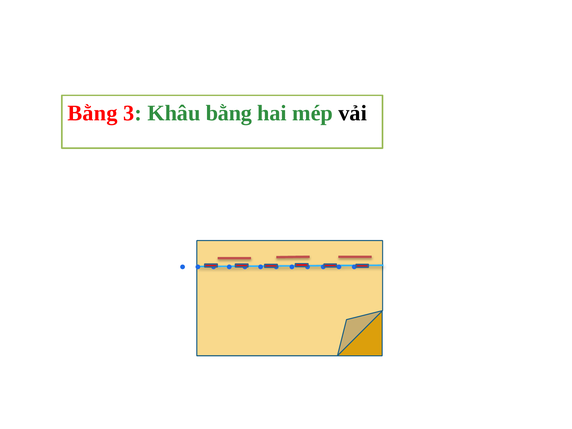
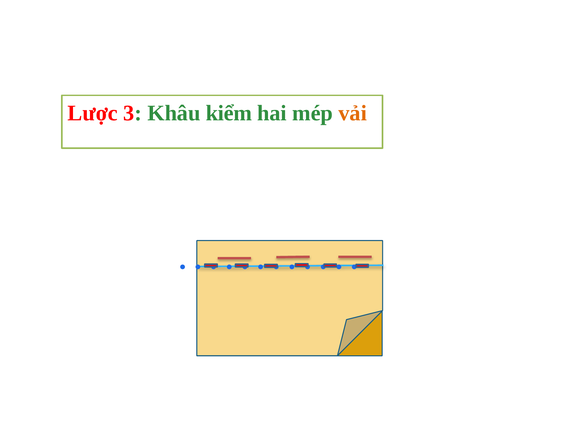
Bằng: Bằng -> Lược (93, 113)
Khâu bằng: bằng -> kiểm (229, 113)
vải colour: black -> orange (353, 113)
